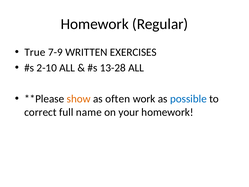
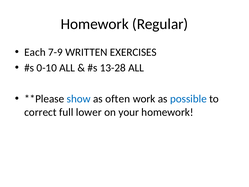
True: True -> Each (35, 52)
2-10: 2-10 -> 0-10 (47, 68)
show colour: orange -> blue (79, 99)
name: name -> lower (89, 112)
